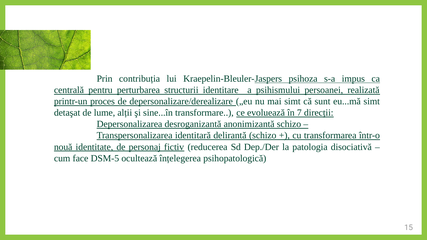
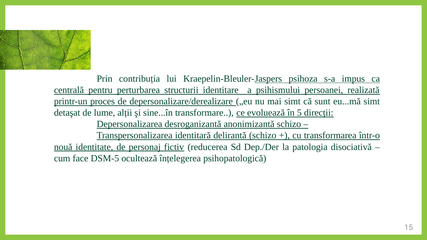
7: 7 -> 5 (299, 113)
